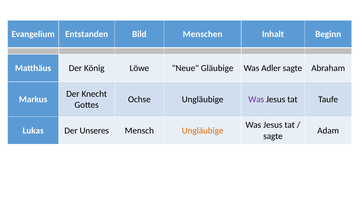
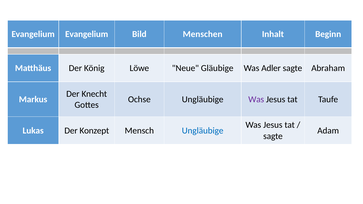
Evangelium Entstanden: Entstanden -> Evangelium (87, 34)
Unseres: Unseres -> Konzept (94, 131)
Ungläubige colour: orange -> blue (203, 131)
